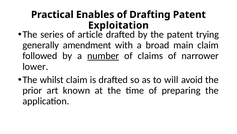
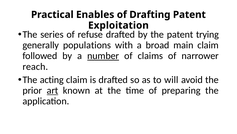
article: article -> refuse (90, 34)
amendment: amendment -> populations (87, 45)
lower: lower -> reach (35, 66)
whilst: whilst -> acting (52, 79)
art underline: none -> present (53, 90)
